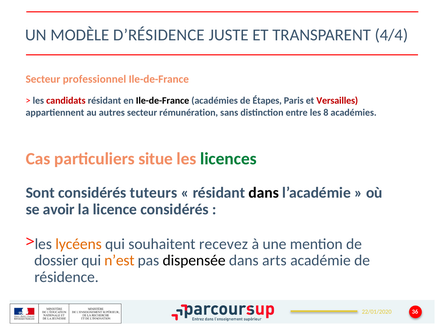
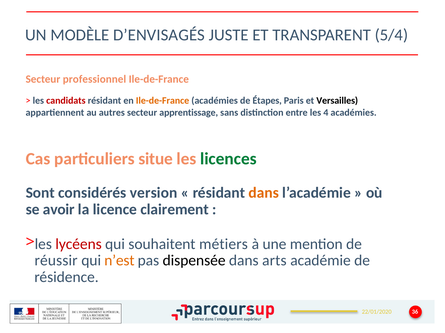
D’RÉSIDENCE: D’RÉSIDENCE -> D’ENVISAGÉS (159, 35)
4/4: 4/4 -> 5/4 (391, 35)
Ile-de-France colour: black -> orange (163, 101)
Versailles colour: red -> black (337, 101)
rémunération: rémunération -> apprentissage (189, 113)
8: 8 -> 4 (326, 113)
tuteurs: tuteurs -> version (154, 193)
dans colour: black -> orange (264, 193)
licence considérés: considérés -> clairement (175, 210)
lycéens colour: orange -> red (79, 244)
recevez: recevez -> métiers (223, 244)
dossier: dossier -> réussir (56, 261)
